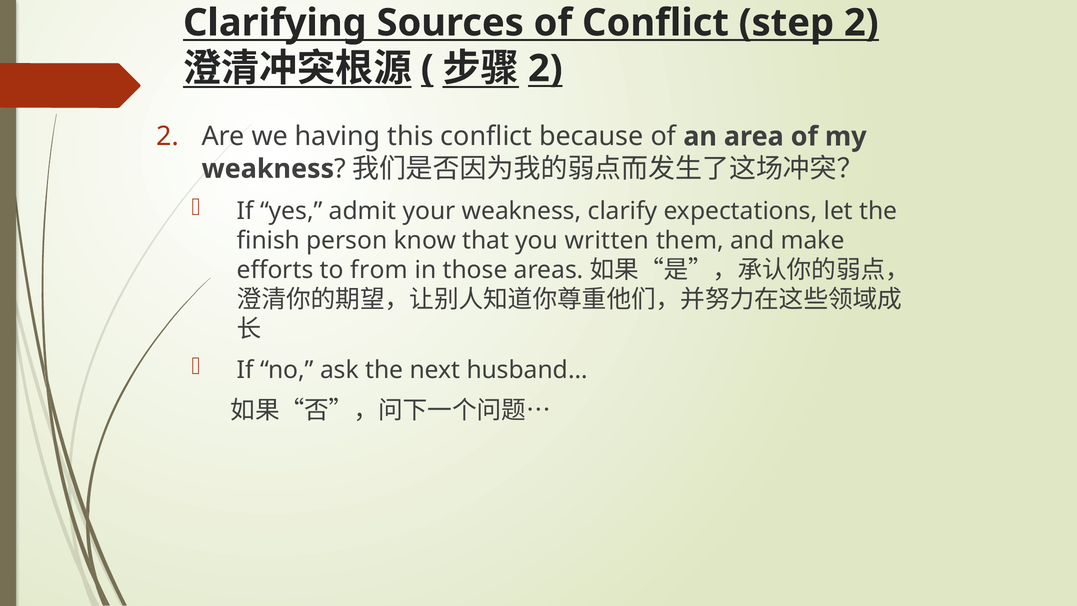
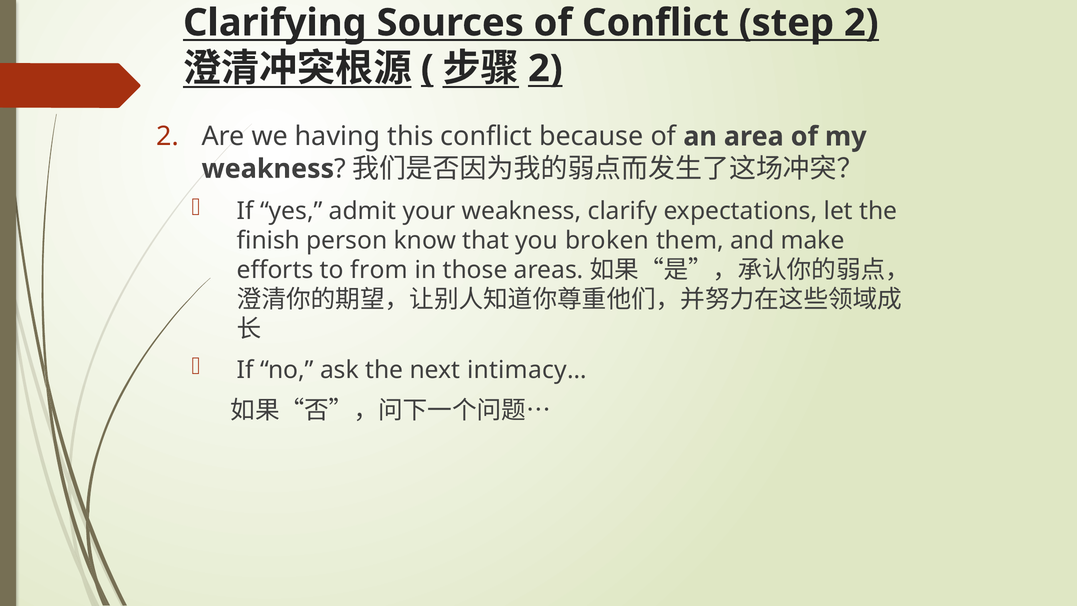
written: written -> broken (607, 240)
husband…: husband… -> intimacy… (527, 370)
